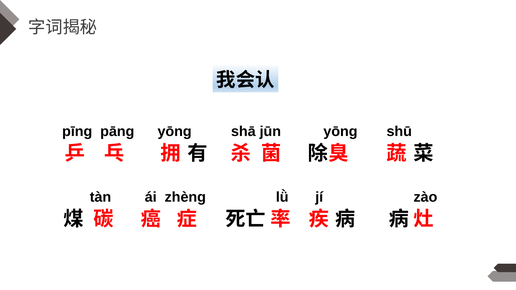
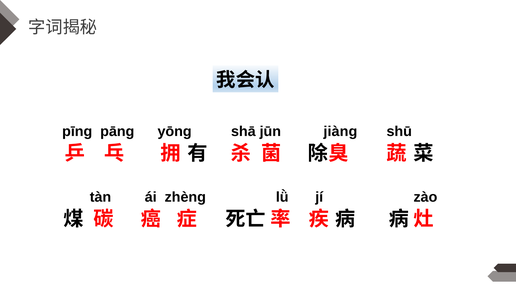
yōng: yōng -> jiàng (340, 131)
